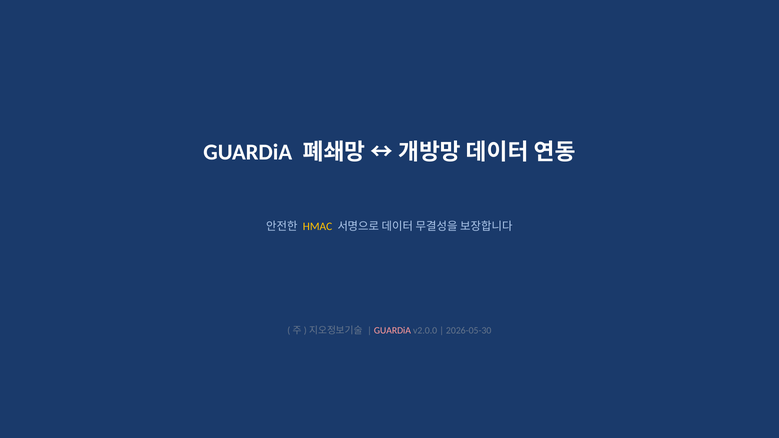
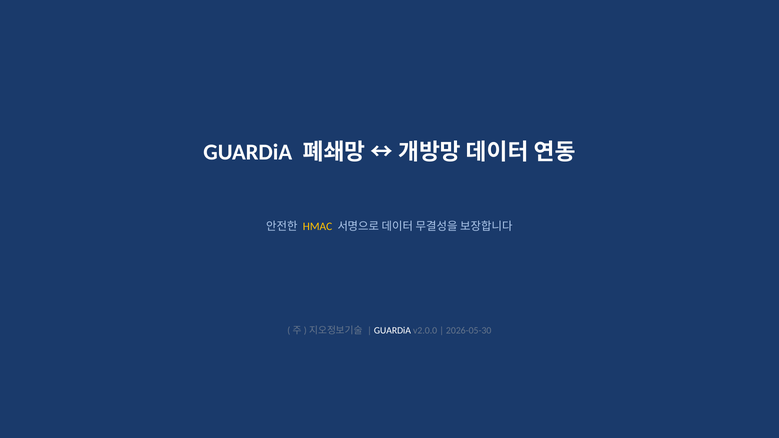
GUARDiA colour: pink -> white (392, 331)
